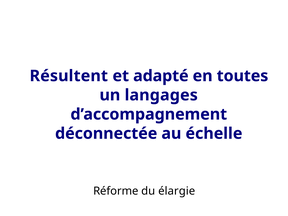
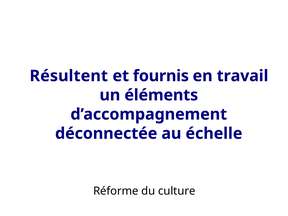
adapté: adapté -> fournis (161, 76)
toutes: toutes -> travail (243, 76)
langages: langages -> éléments (161, 95)
élargie: élargie -> culture (177, 191)
